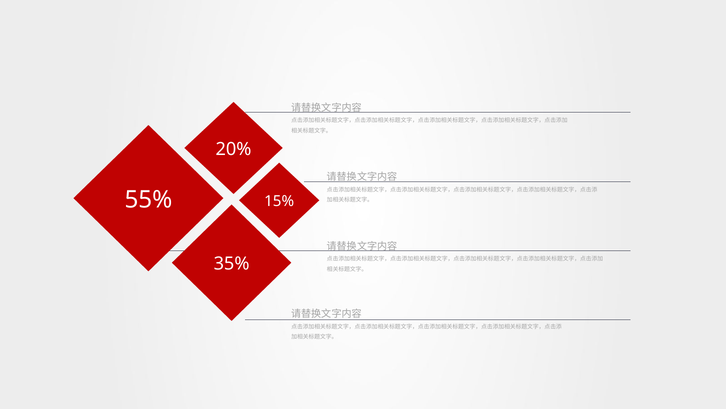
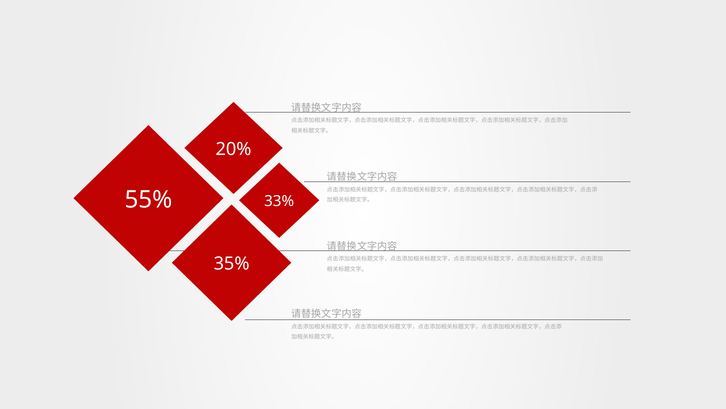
15%: 15% -> 33% (279, 201)
